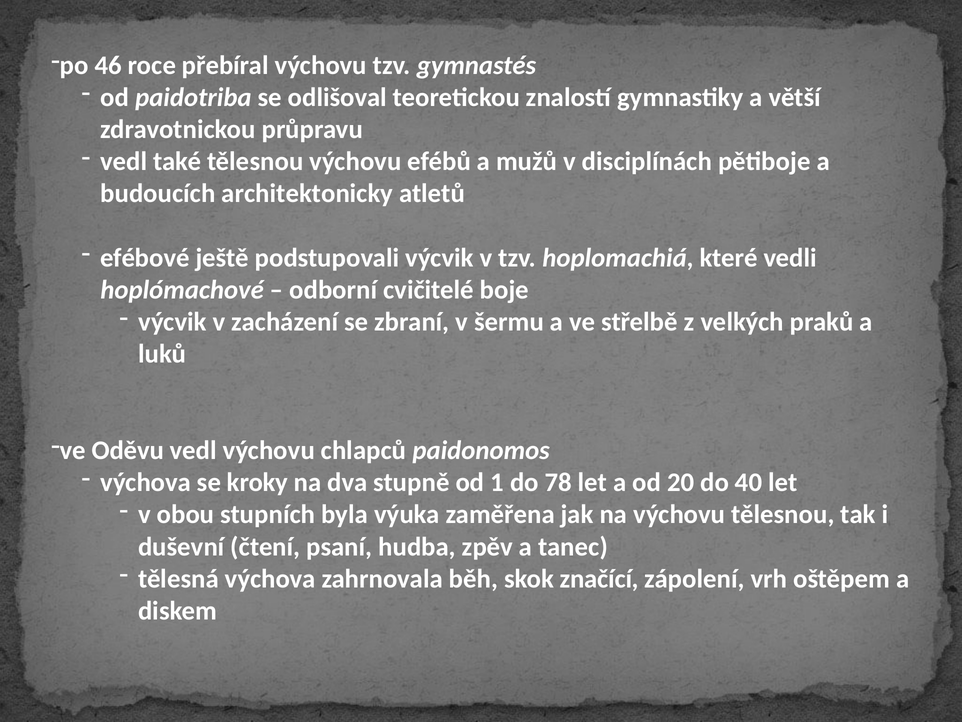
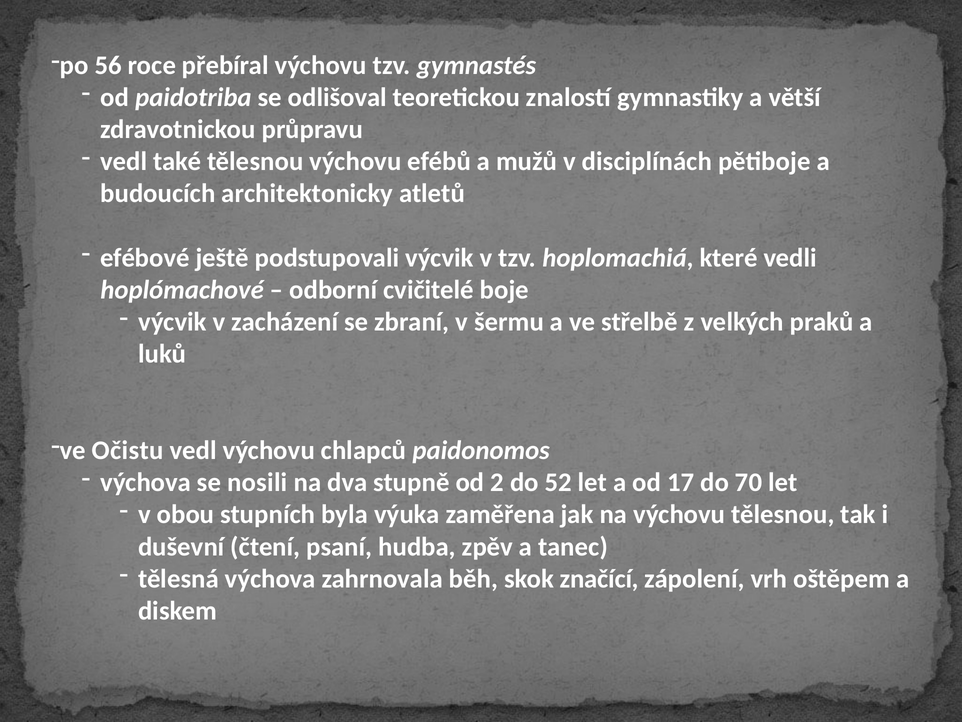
46: 46 -> 56 (108, 65)
Oděvu: Oděvu -> Očistu (128, 450)
kroky: kroky -> nosili (257, 482)
1: 1 -> 2 (497, 482)
78: 78 -> 52 (558, 482)
20: 20 -> 17 (681, 482)
40: 40 -> 70 (749, 482)
